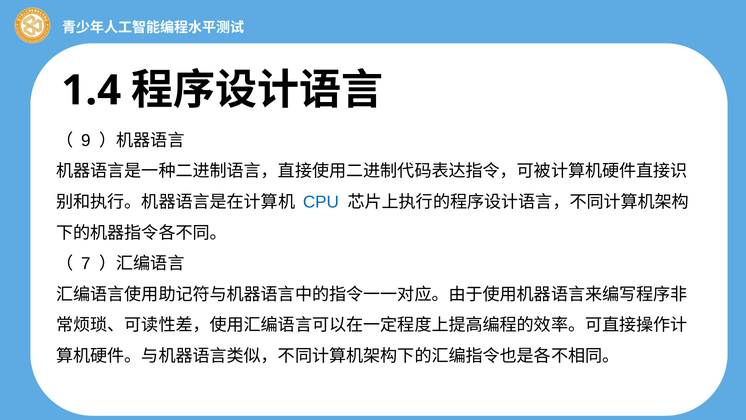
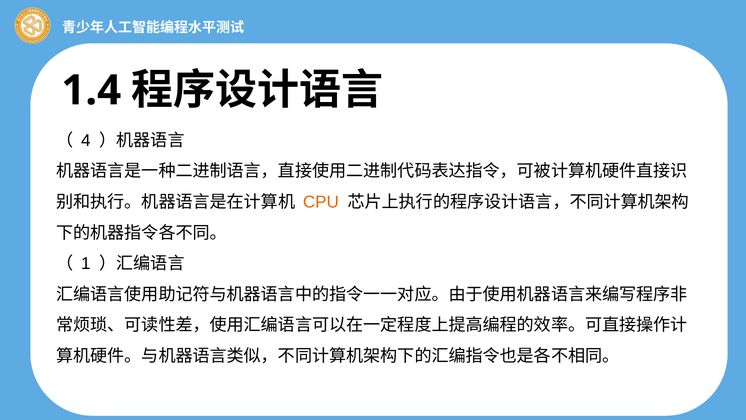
9: 9 -> 4 (86, 140)
CPU colour: blue -> orange (321, 202)
7: 7 -> 1 (86, 263)
